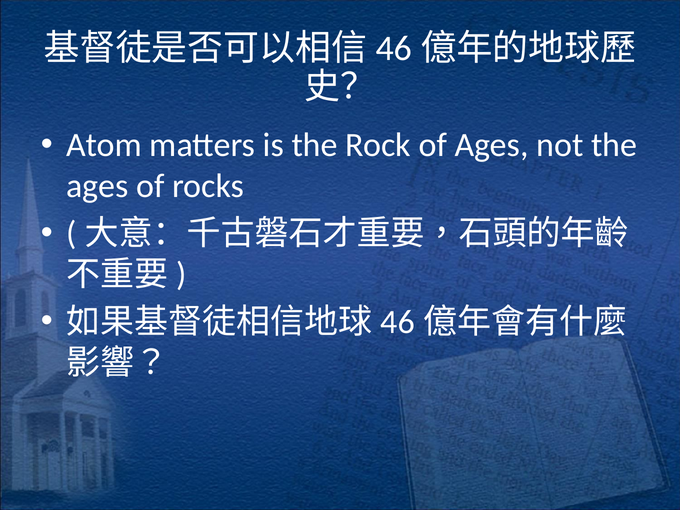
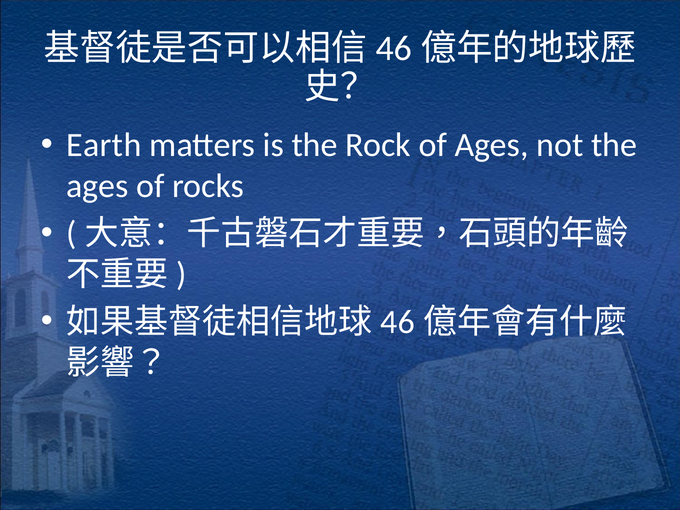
Atom: Atom -> Earth (104, 145)
